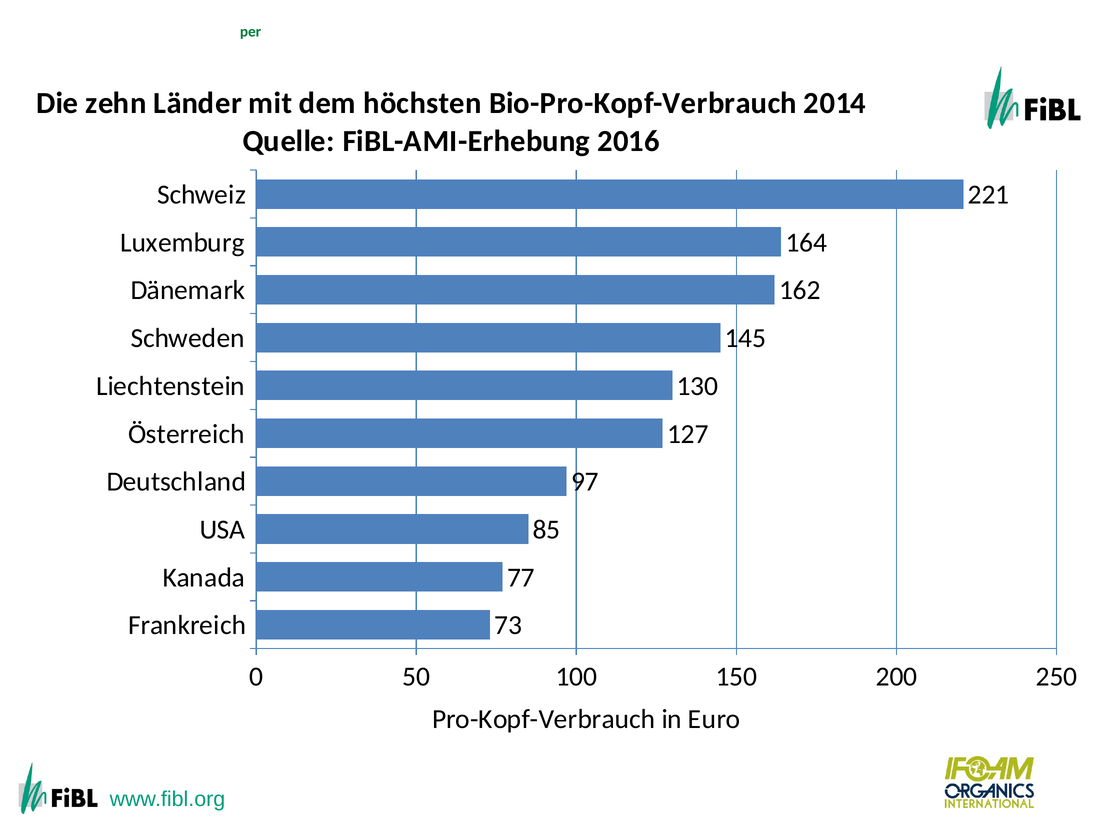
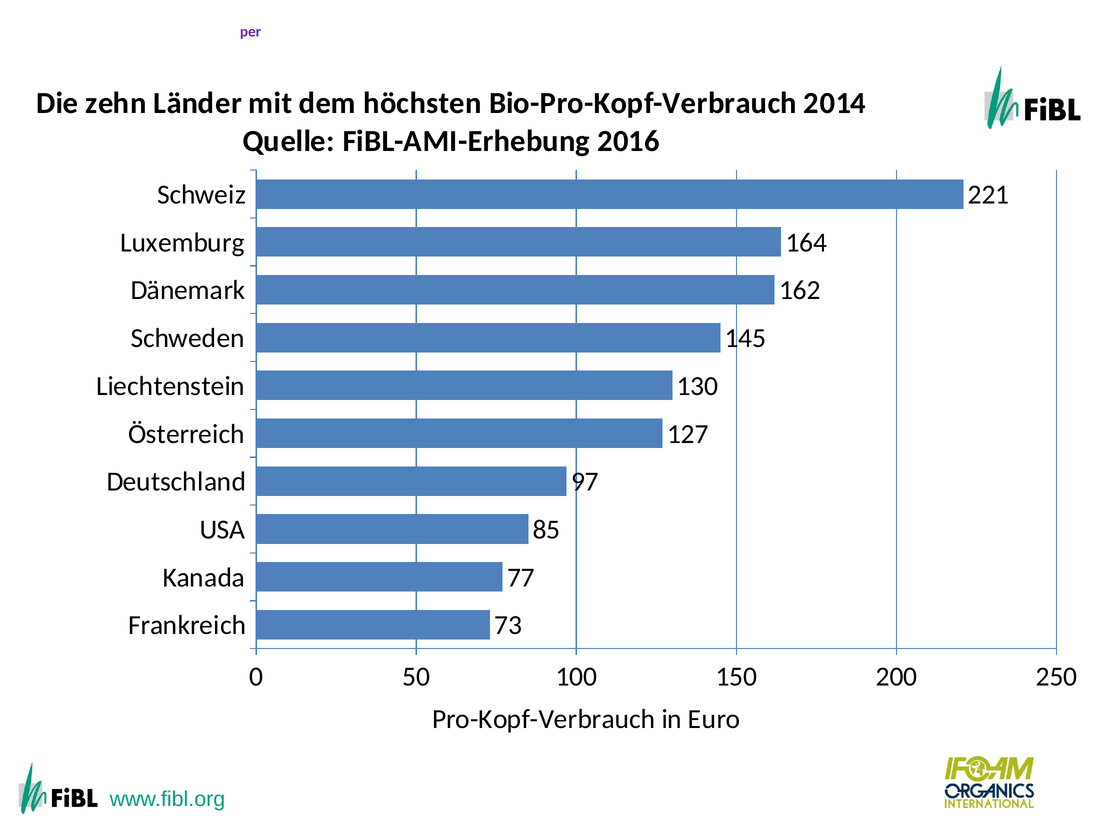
per colour: green -> purple (251, 32)
